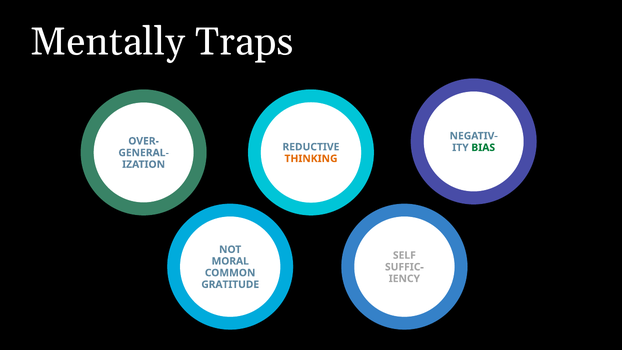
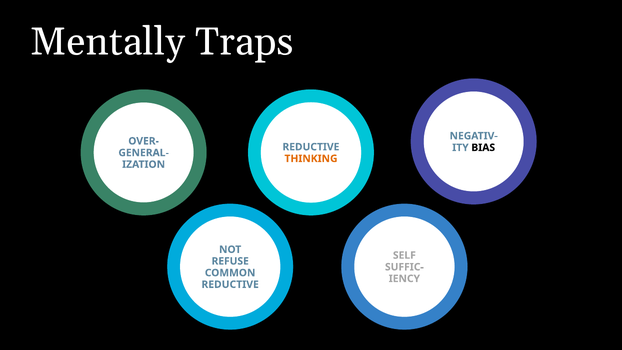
BIAS colour: green -> black (483, 148)
MORAL: MORAL -> REFUSE (230, 261)
GRATITUDE: GRATITUDE -> REDUCTIVE (230, 284)
